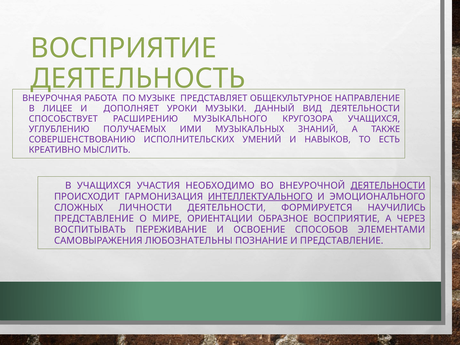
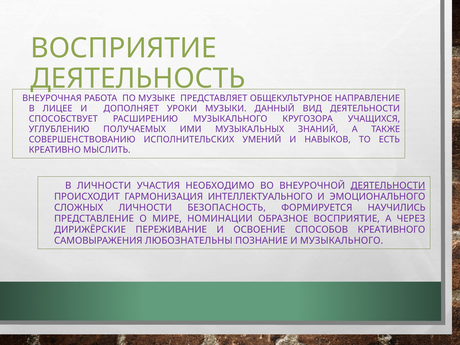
В УЧАЩИХСЯ: УЧАЩИХСЯ -> ЛИЧНОСТИ (104, 186)
ИНТЕЛЛЕКТУАЛЬНОГО underline: present -> none (260, 197)
ЛИЧНОСТИ ДЕЯТЕЛЬНОСТИ: ДЕЯТЕЛЬНОСТИ -> БЕЗОПАСНОСТЬ (227, 208)
ОРИЕНТАЦИИ: ОРИЕНТАЦИИ -> НОМИНАЦИИ (220, 219)
ВОСПИТЫВАТЬ: ВОСПИТЫВАТЬ -> ДИРИЖЁРСКИЕ (90, 230)
ЭЛЕМЕНТАМИ: ЭЛЕМЕНТАМИ -> КРЕАТИВНОГО (391, 230)
И ПРЕДСТАВЛЕНИЕ: ПРЕДСТАВЛЕНИЕ -> МУЗЫКАЛЬНОГО (342, 241)
